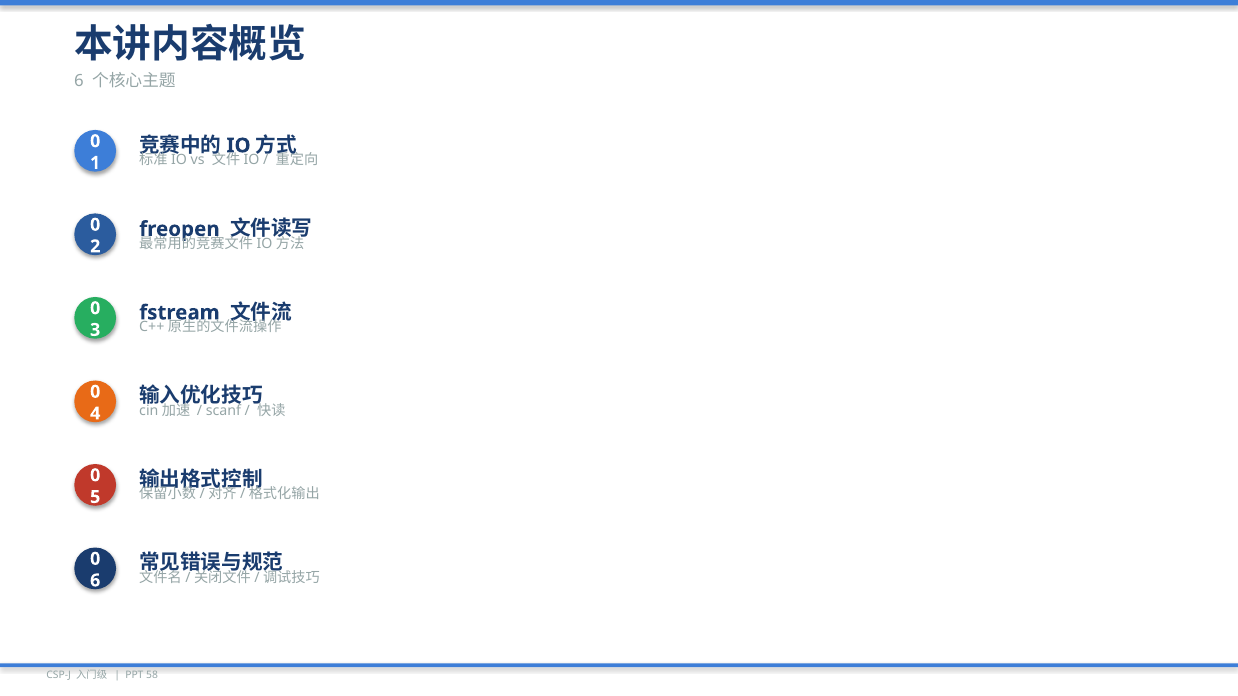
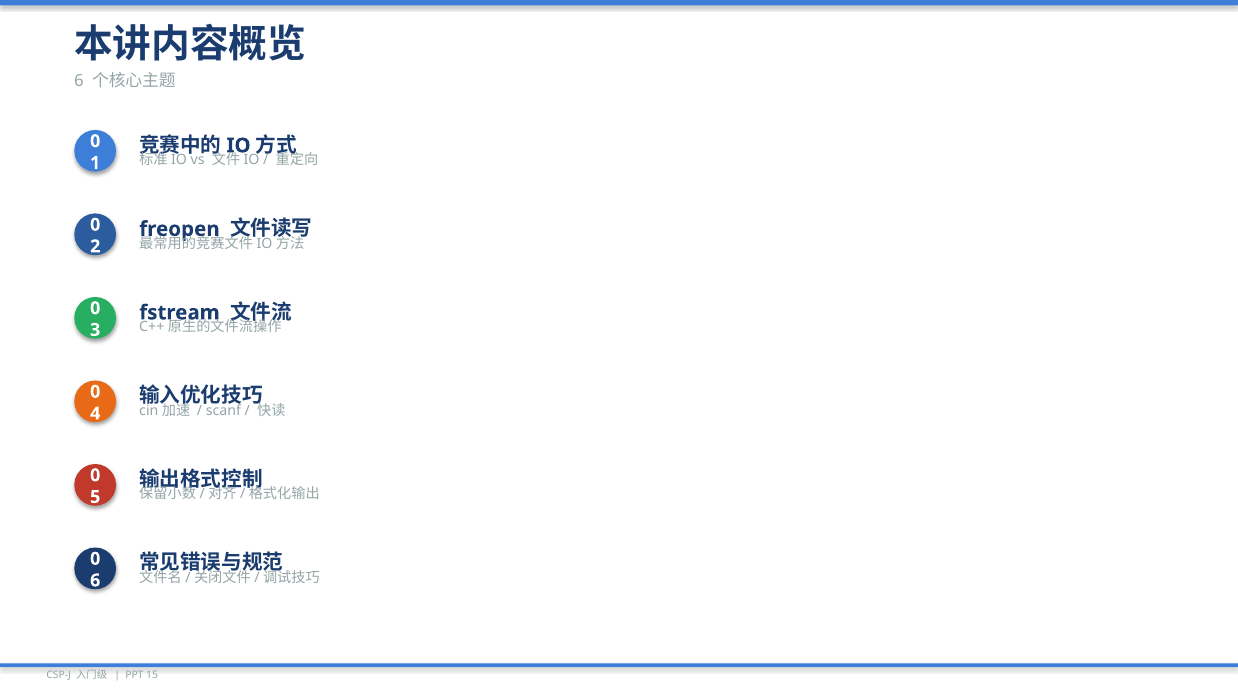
58: 58 -> 15 (152, 675)
